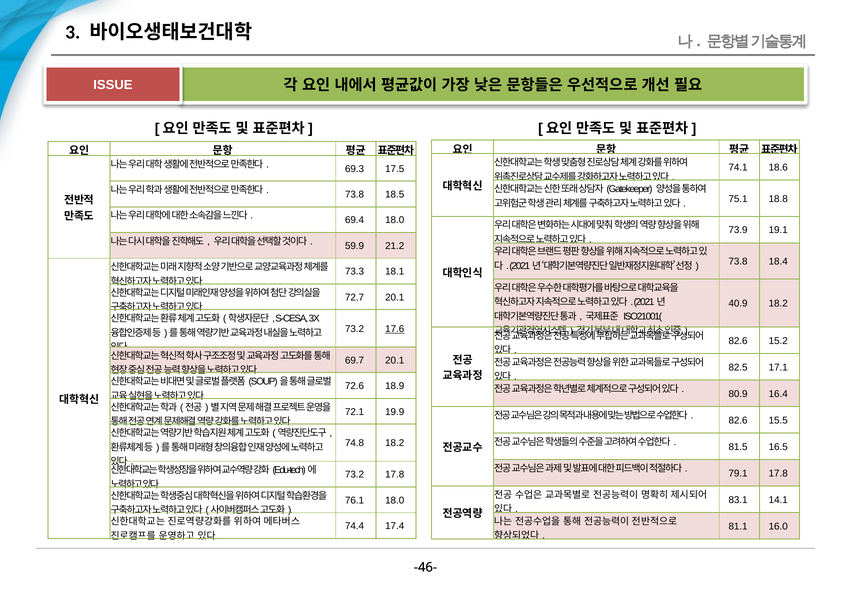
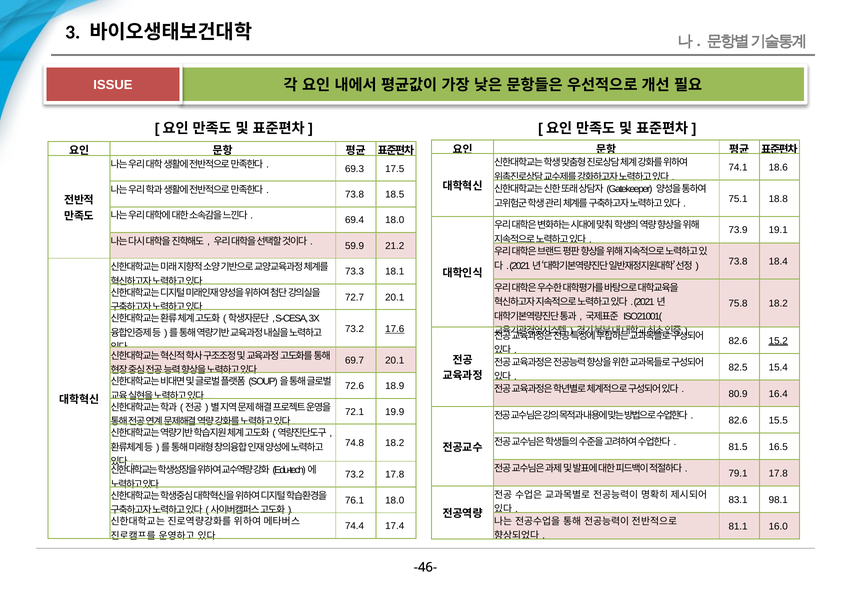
40.9: 40.9 -> 75.8 (738, 304)
15.2 underline: none -> present (778, 341)
17.1: 17.1 -> 15.4 (778, 367)
14.1: 14.1 -> 98.1 (778, 500)
